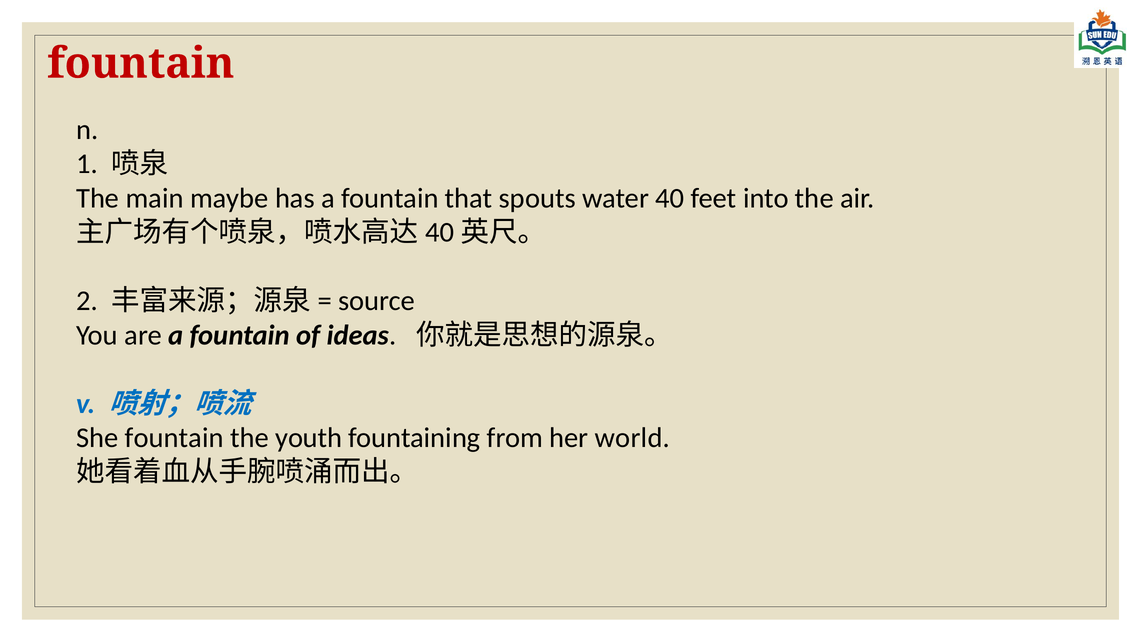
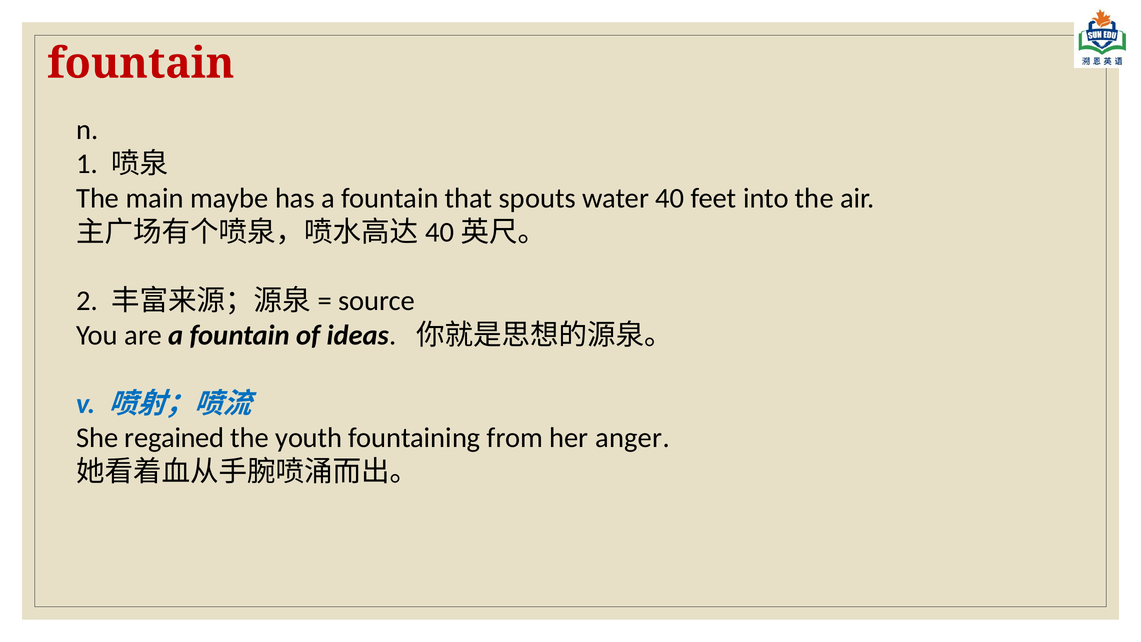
She fountain: fountain -> regained (174, 438)
world: world -> anger (632, 438)
